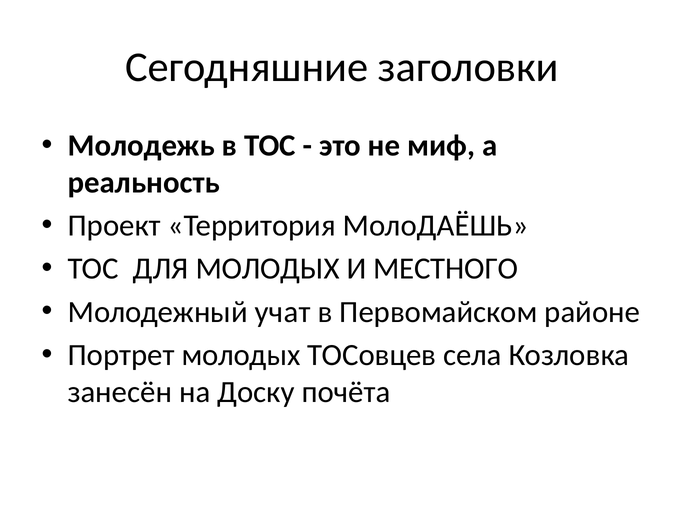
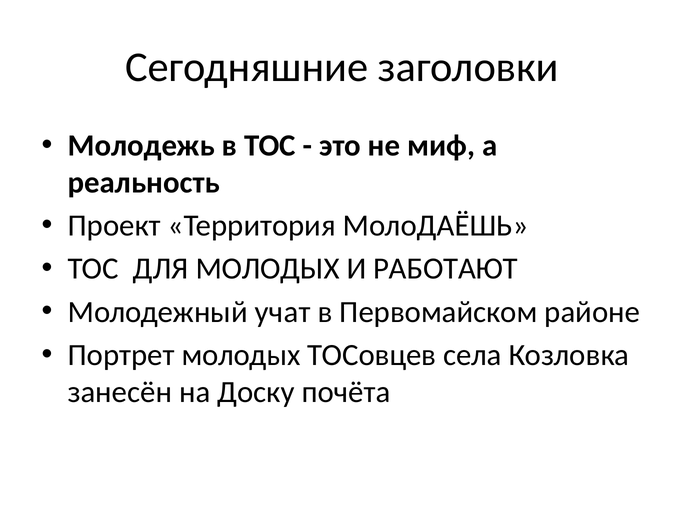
МЕСТНОГО: МЕСТНОГО -> РАБОТАЮТ (446, 269)
